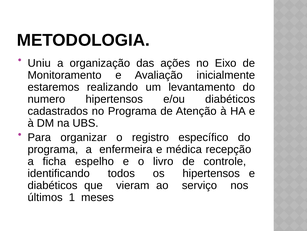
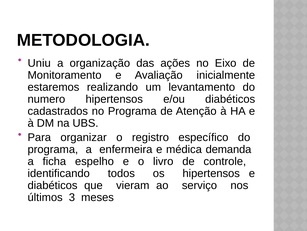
recepção: recepção -> demanda (228, 149)
1: 1 -> 3 (72, 197)
